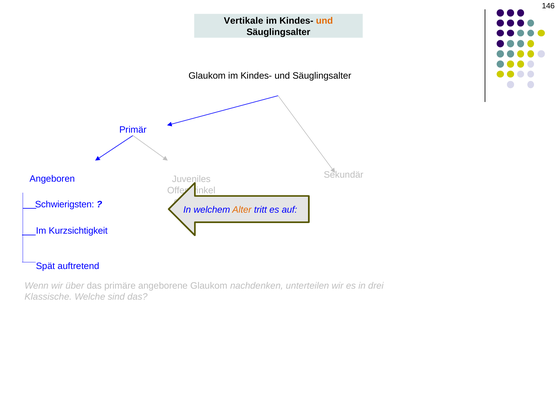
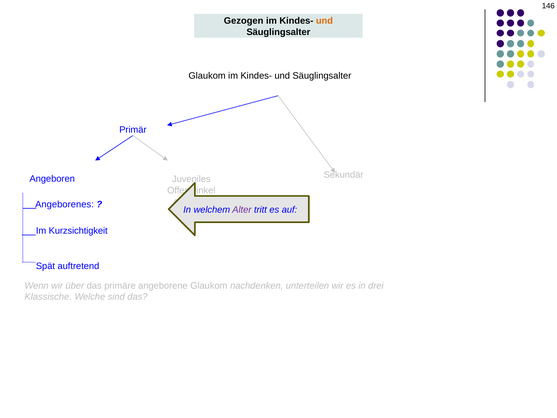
Vertikale: Vertikale -> Gezogen (244, 21)
Schwierigsten: Schwierigsten -> Angeborenes (65, 204)
Alter colour: orange -> purple (242, 210)
